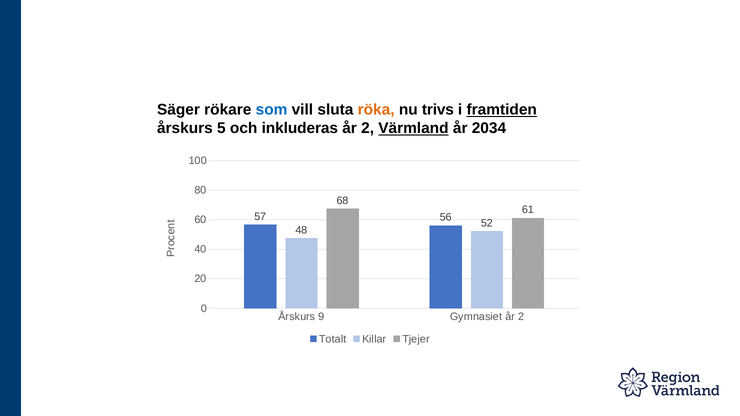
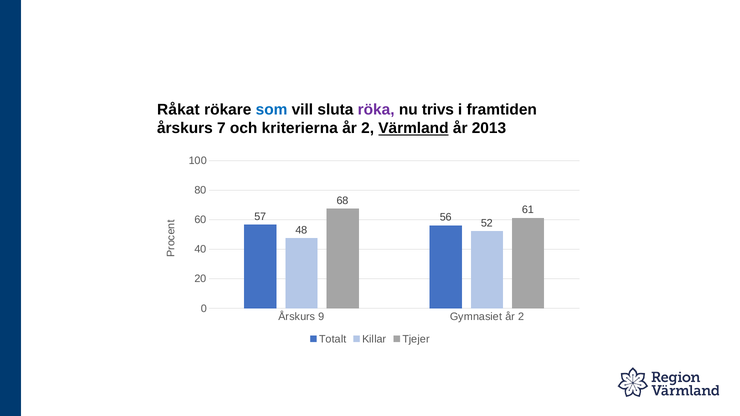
Säger: Säger -> Råkat (178, 110)
röka colour: orange -> purple (376, 110)
framtiden underline: present -> none (502, 110)
5: 5 -> 7 (221, 128)
inkluderas: inkluderas -> kriterierna (300, 128)
2034: 2034 -> 2013 (489, 128)
